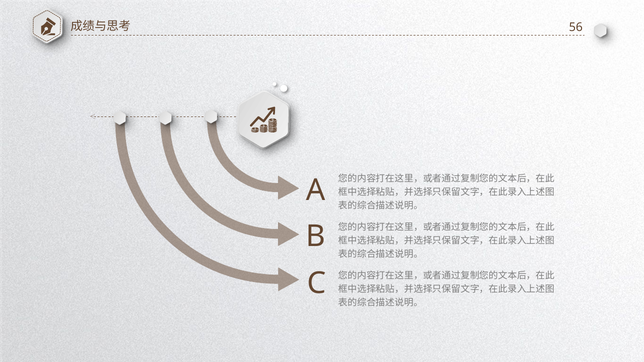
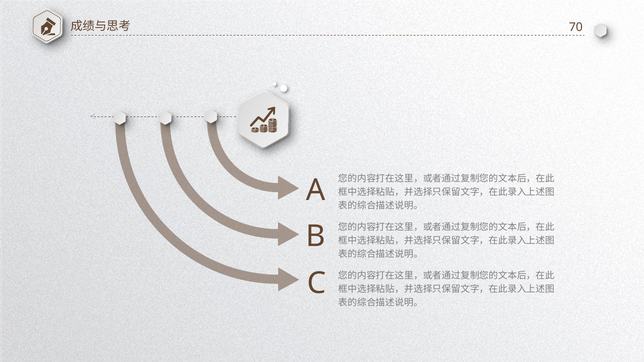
56: 56 -> 70 (576, 27)
